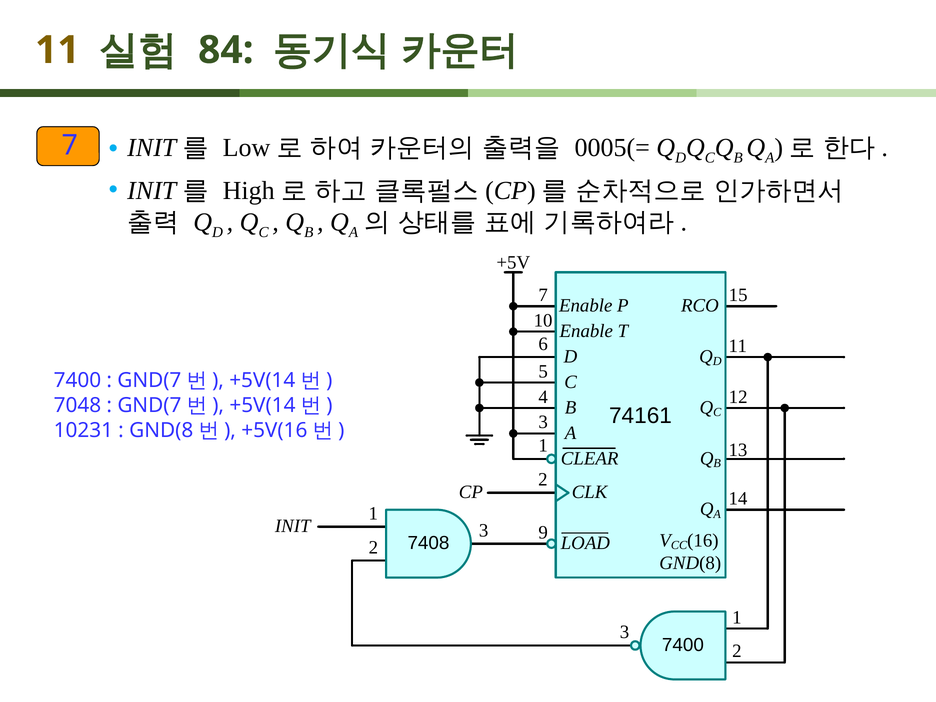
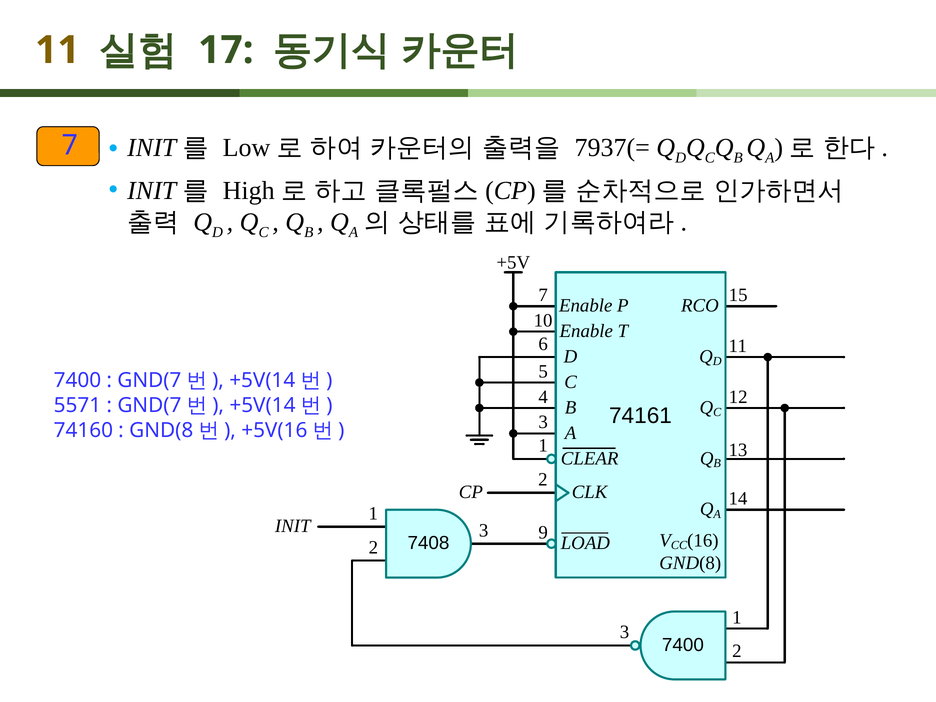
84: 84 -> 17 (226, 50)
0005(=: 0005(= -> 7937(= (612, 148)
7048: 7048 -> 5571 (77, 406)
10231: 10231 -> 74160 (83, 431)
